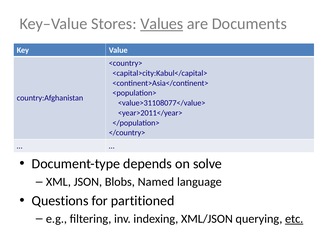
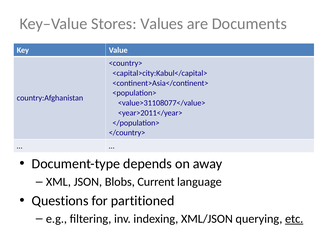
Values underline: present -> none (162, 24)
solve: solve -> away (207, 164)
Named: Named -> Current (156, 182)
